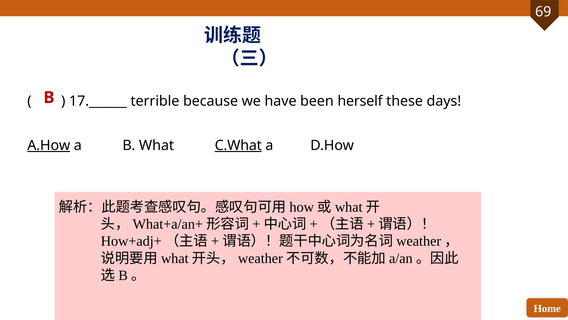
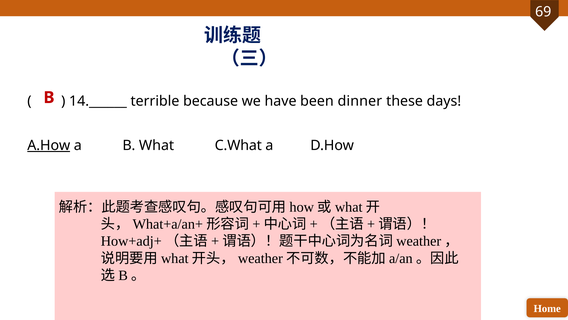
17.______: 17.______ -> 14.______ (98, 101)
herself: herself -> dinner (360, 101)
C.What underline: present -> none (238, 145)
